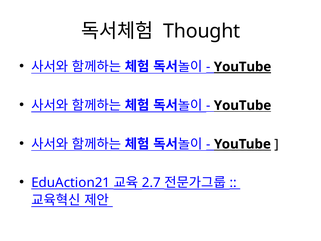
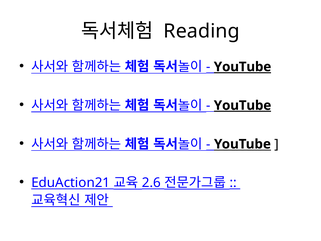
Thought: Thought -> Reading (202, 31)
YouTube underline: none -> present (243, 105)
2.7: 2.7 -> 2.6 (151, 183)
